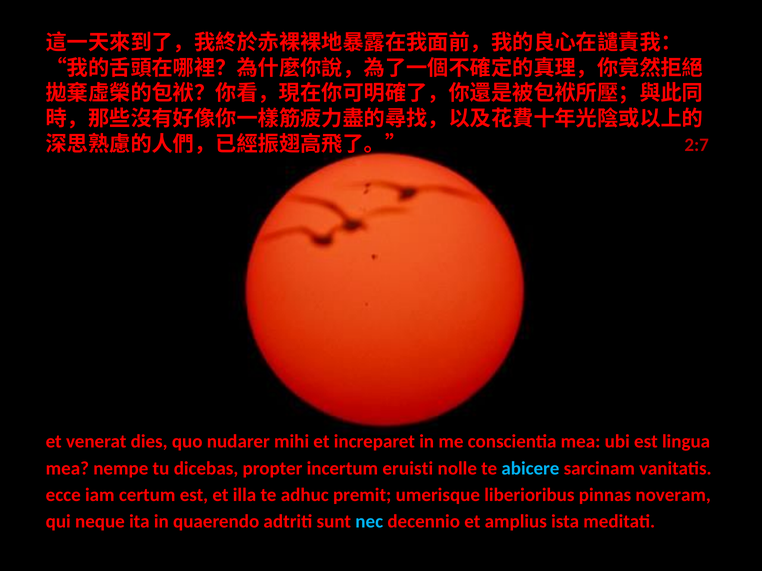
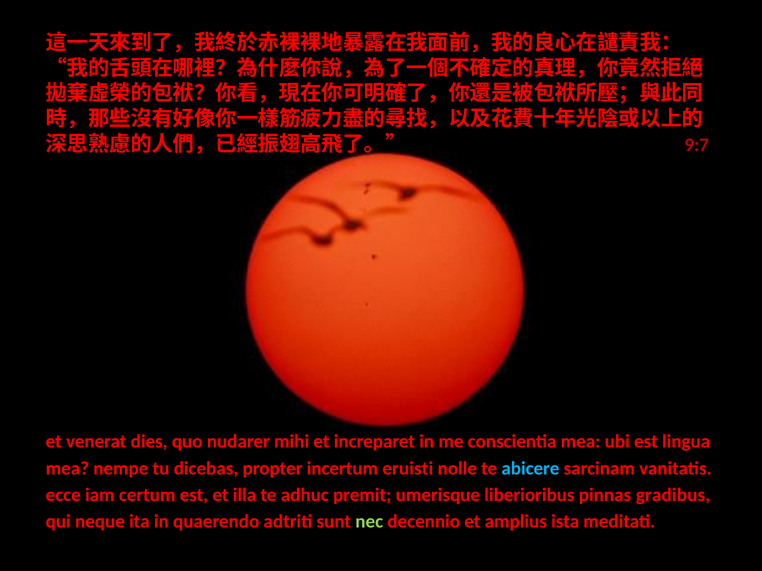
2:7: 2:7 -> 9:7 (697, 145)
noveram: noveram -> gradibus (673, 495)
nec colour: light blue -> light green (369, 522)
